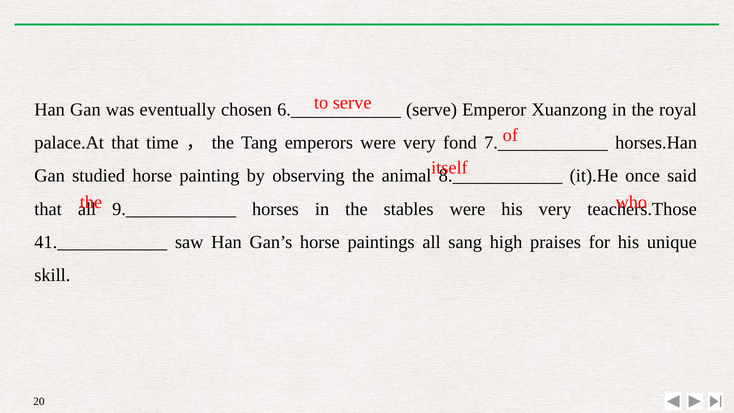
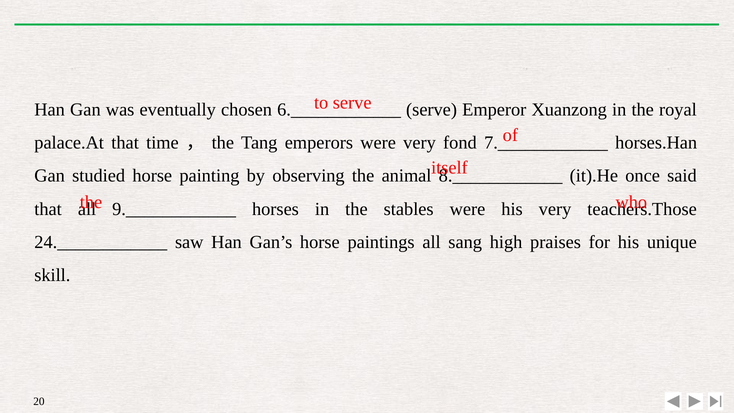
41.____________: 41.____________ -> 24.____________ (101, 242)
